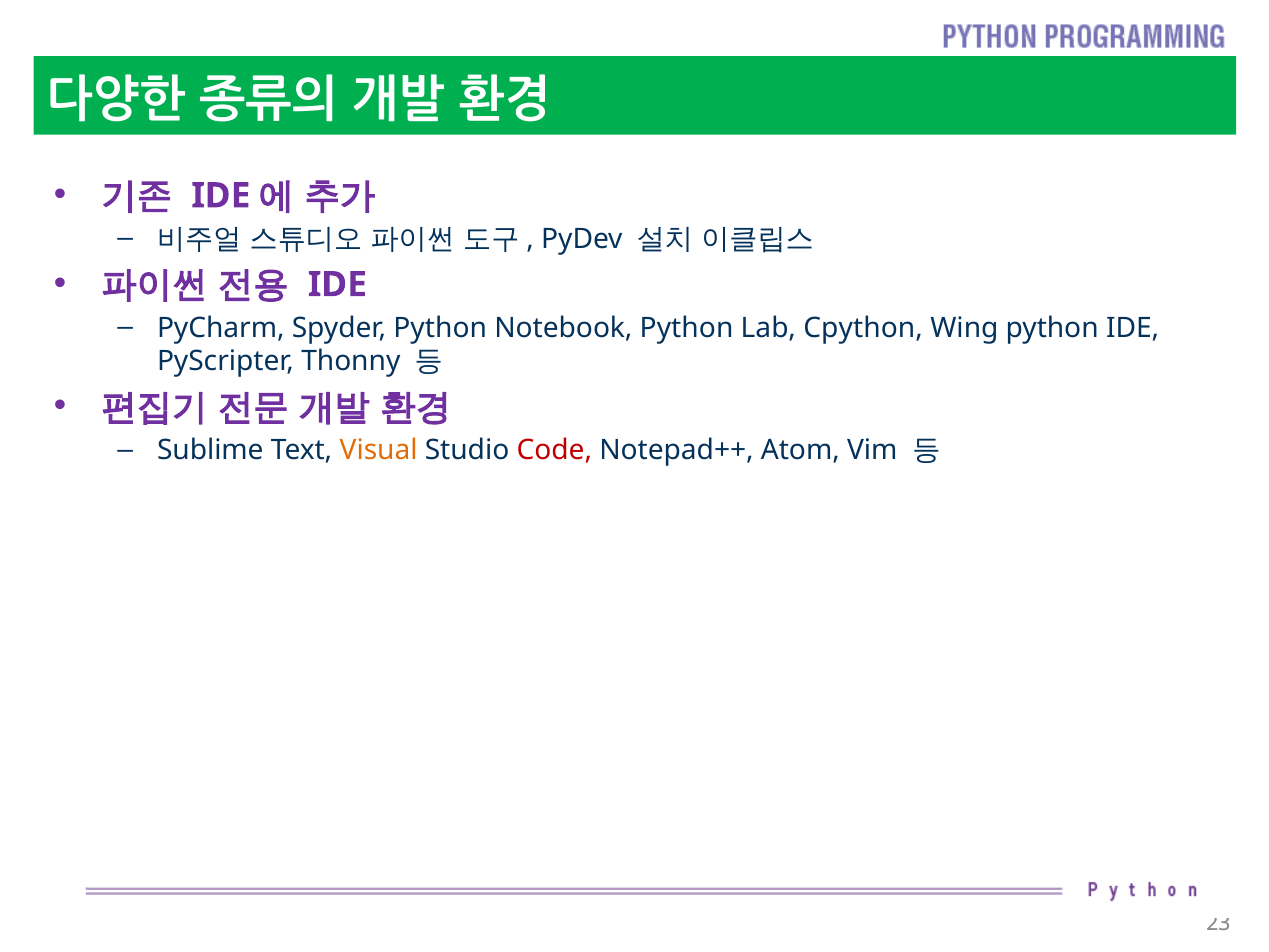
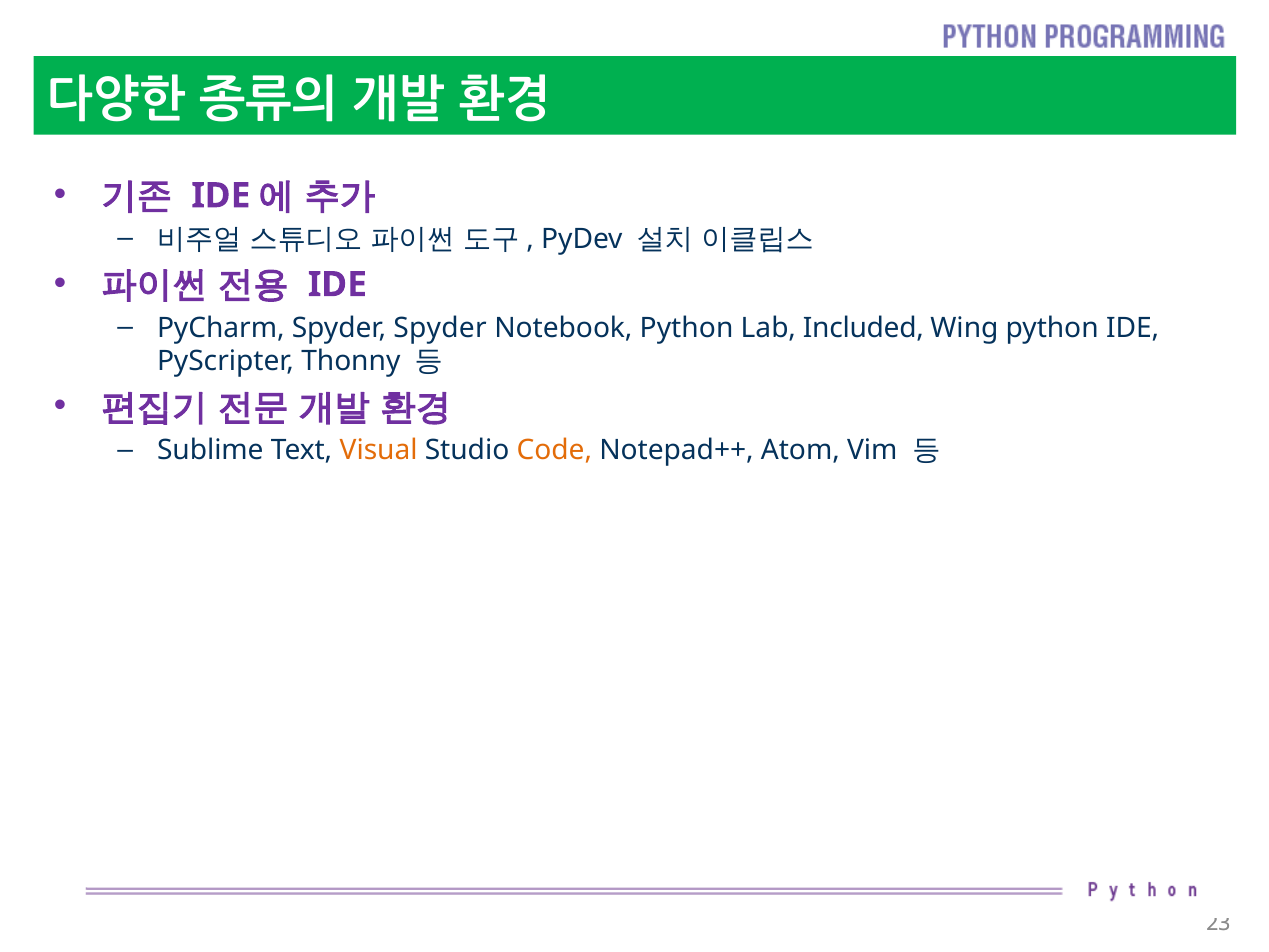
Spyder Python: Python -> Spyder (440, 328)
Cpython: Cpython -> Included (863, 328)
Code colour: red -> orange (554, 450)
